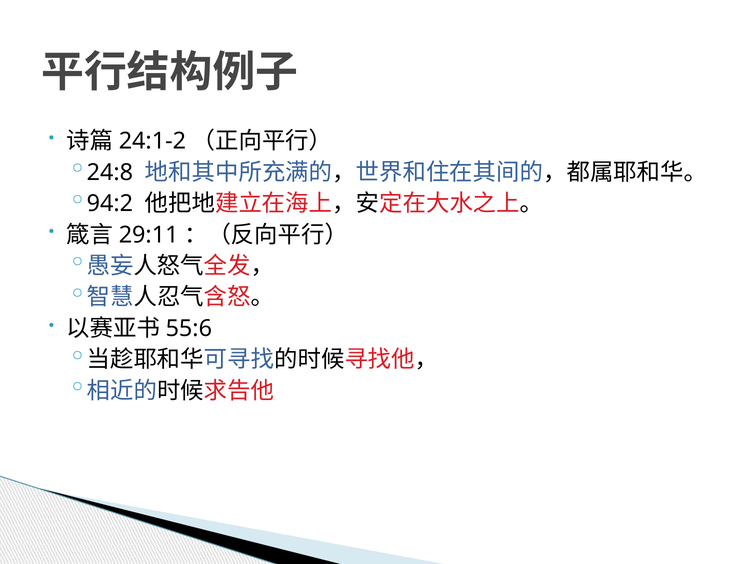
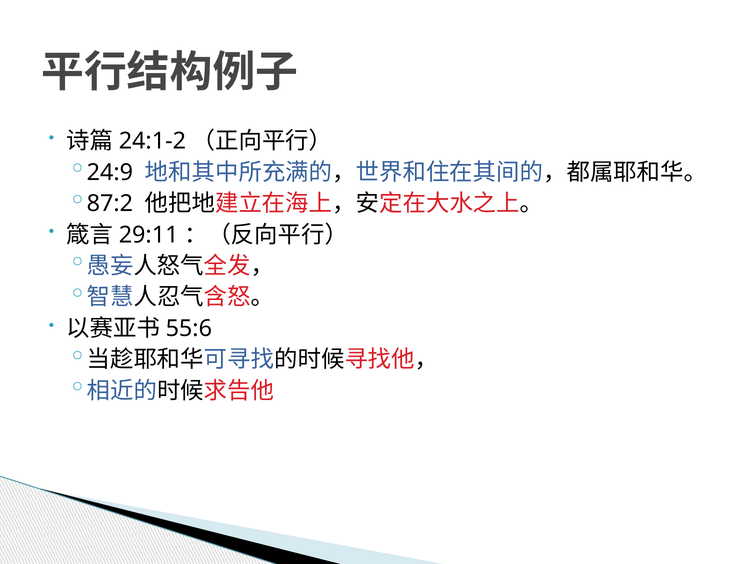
24:8: 24:8 -> 24:9 (110, 172)
94:2: 94:2 -> 87:2 (110, 204)
